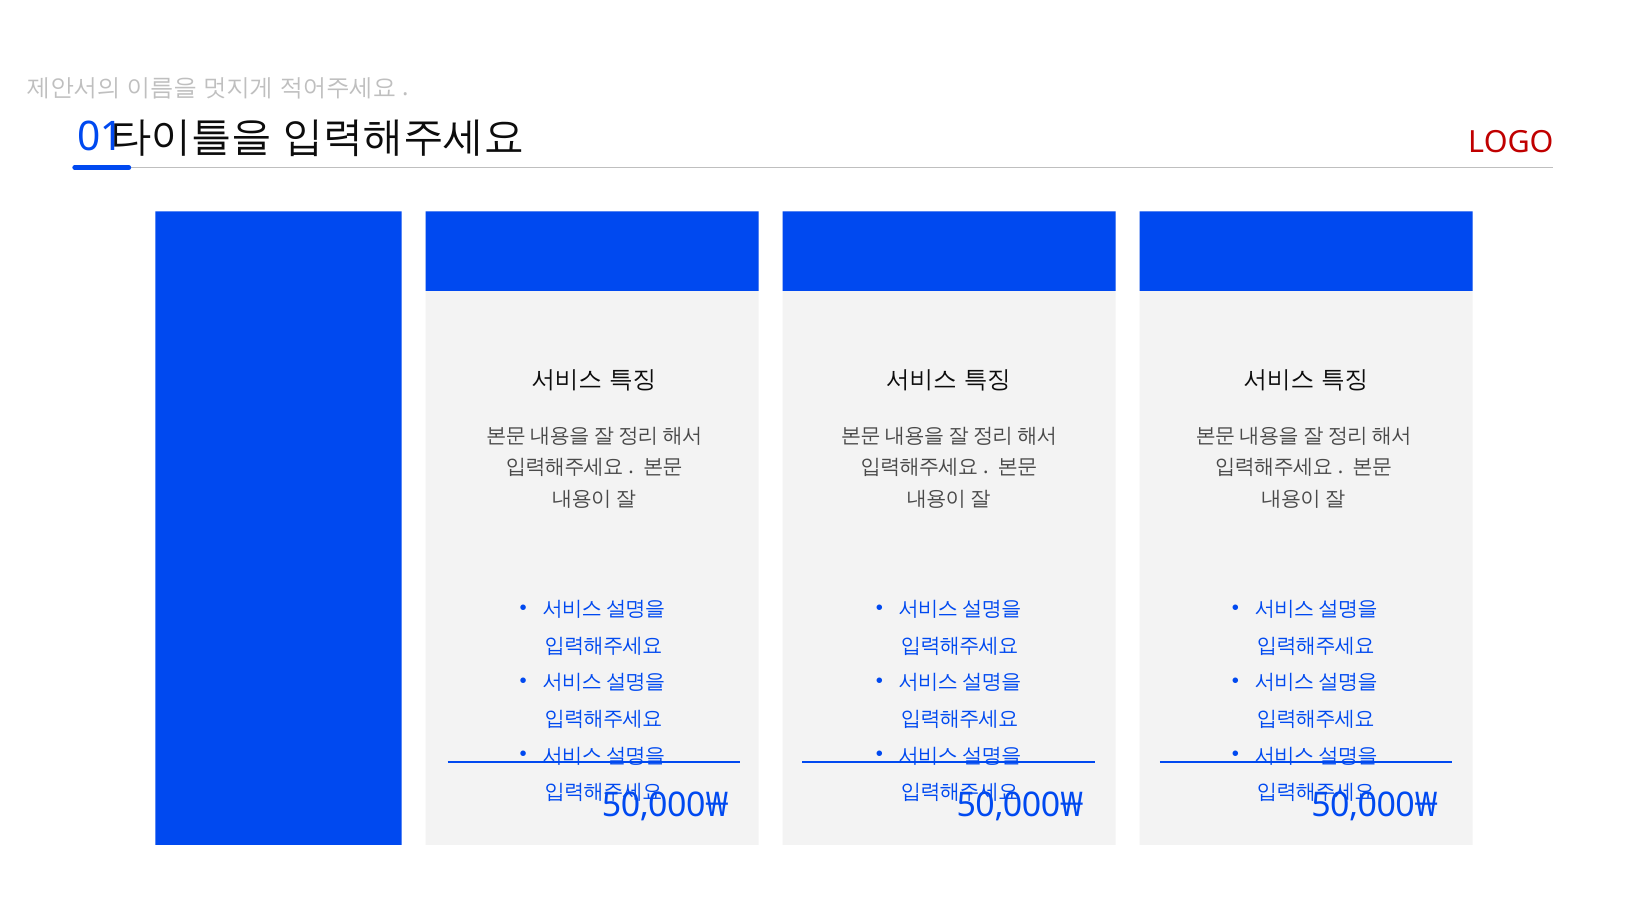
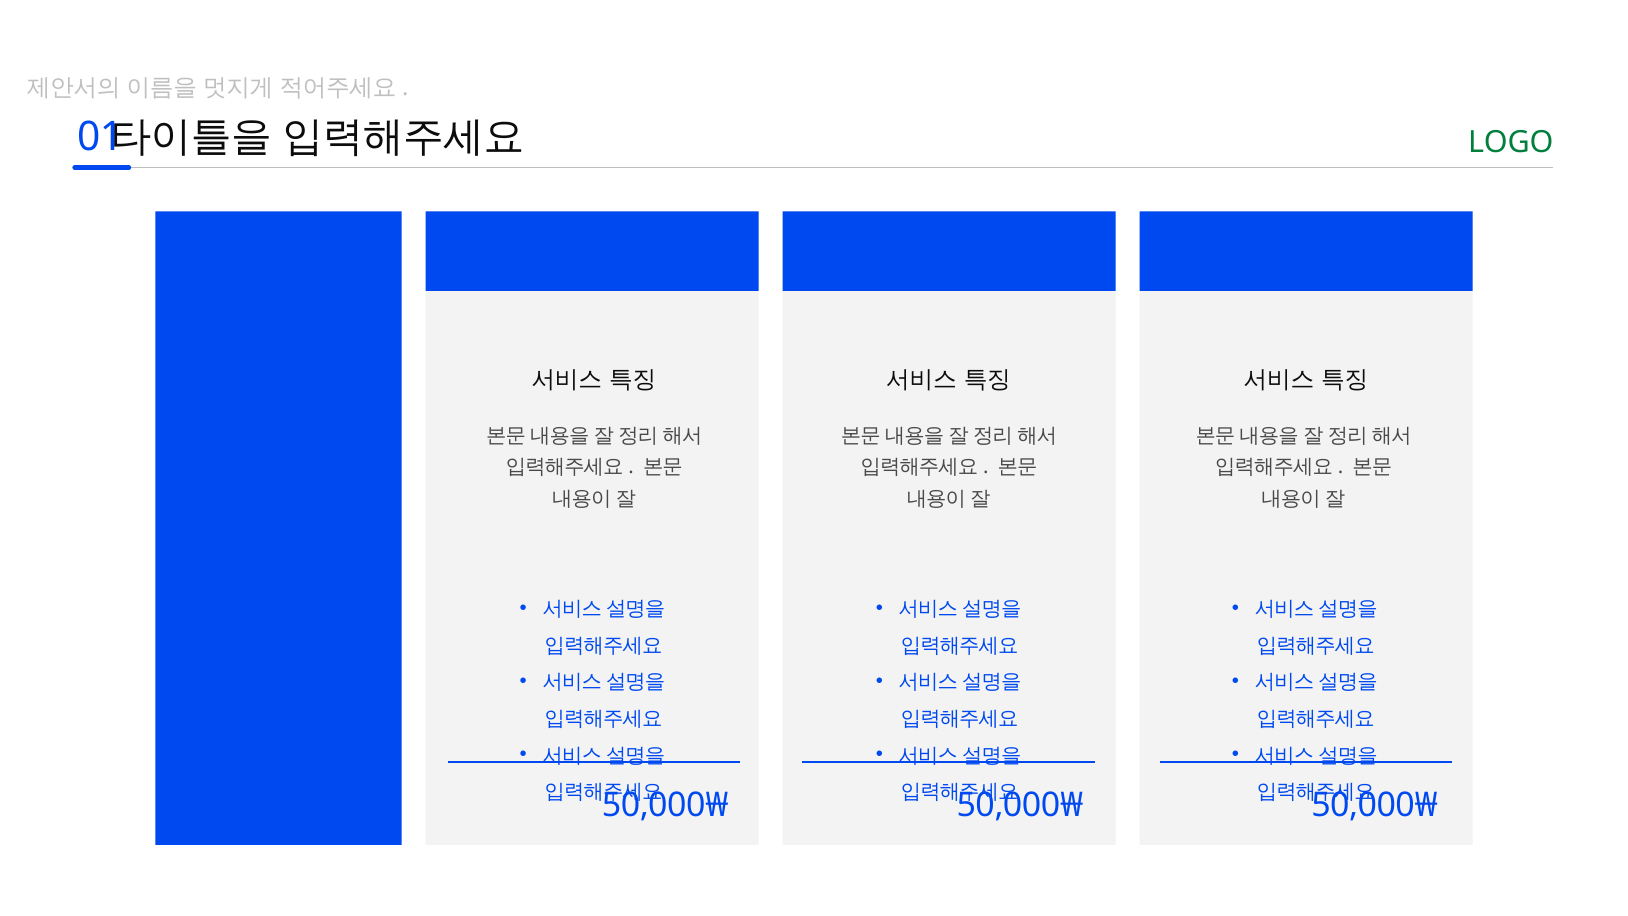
LOGO colour: red -> green (1511, 143)
